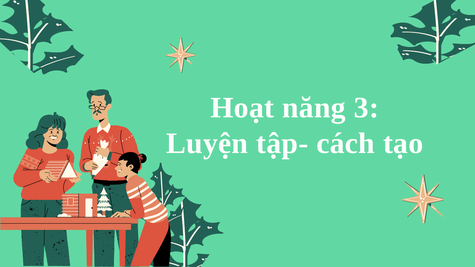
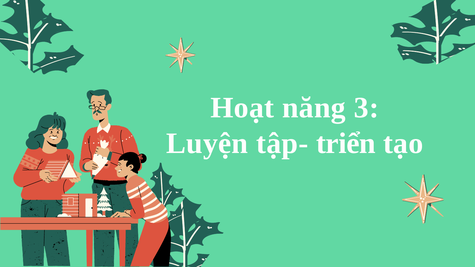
cách: cách -> triển (346, 143)
